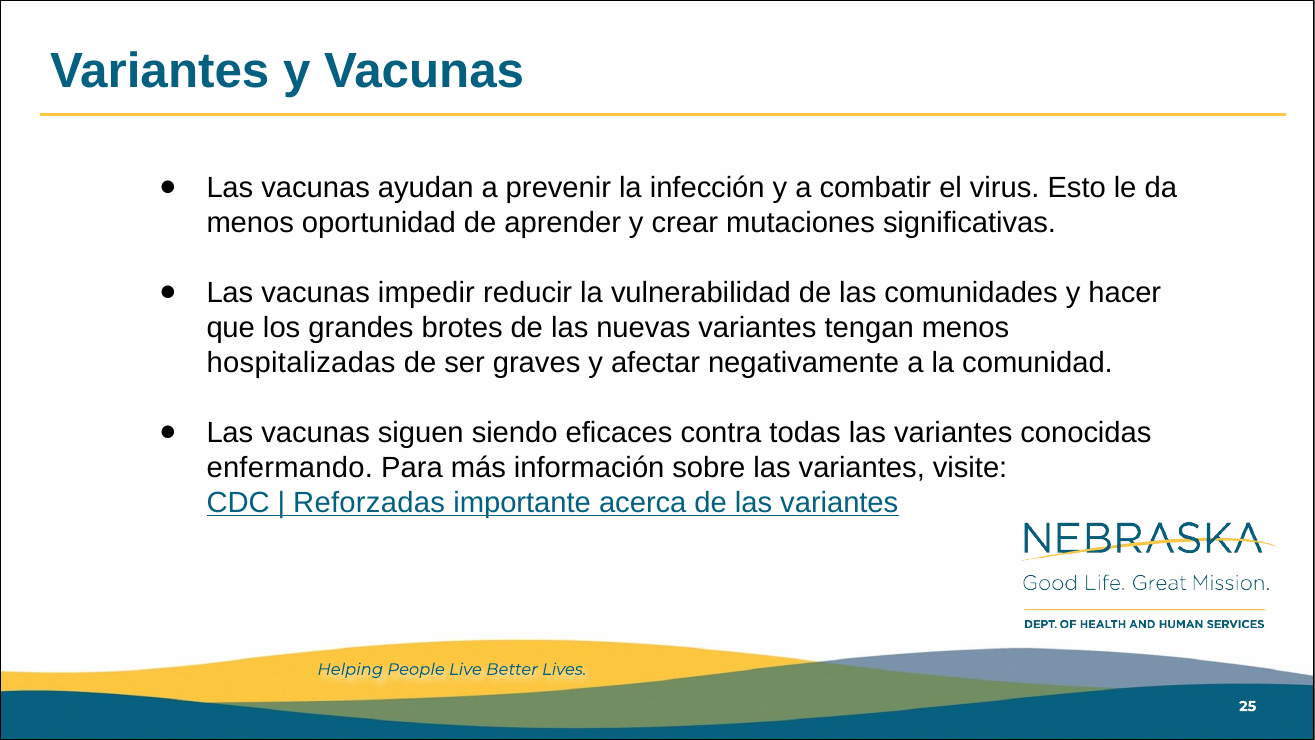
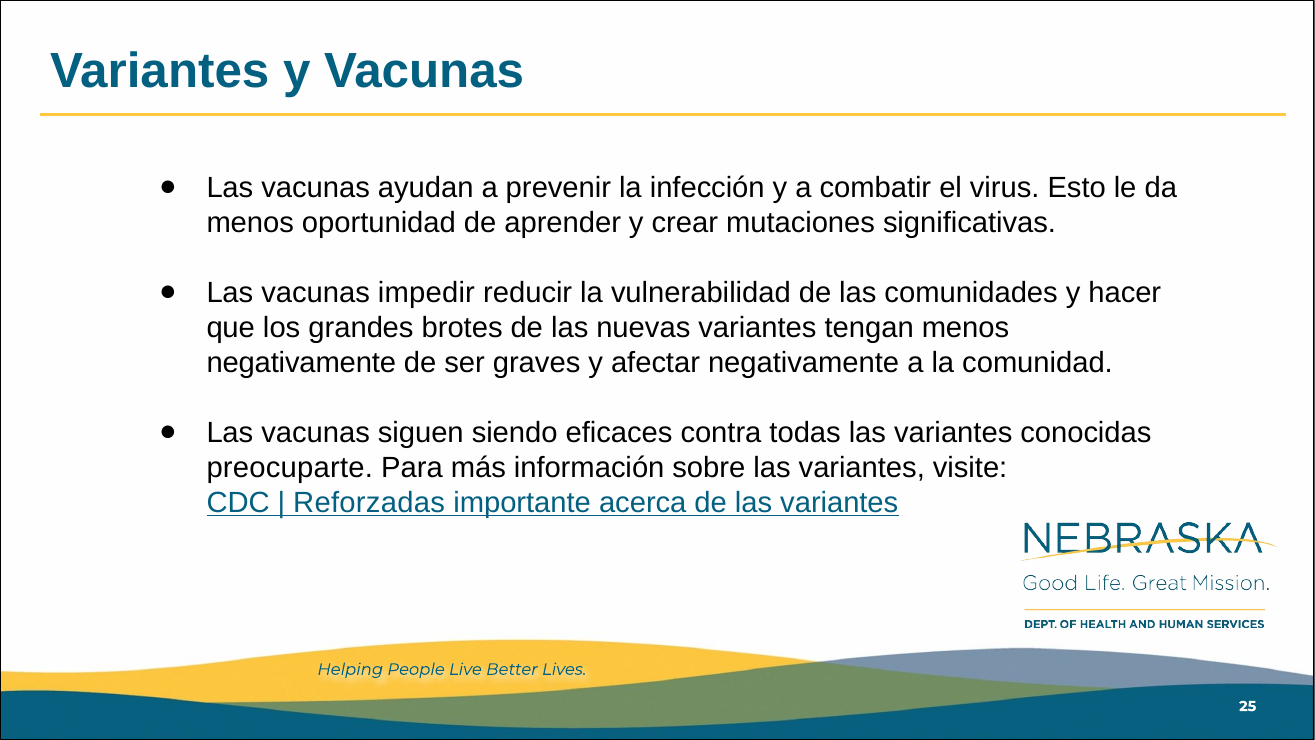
hospitalizadas: hospitalizadas -> negativamente (301, 362)
enfermando: enfermando -> preocuparte (290, 467)
